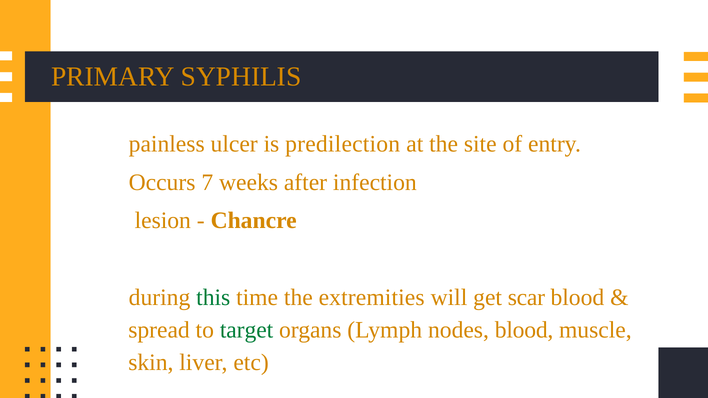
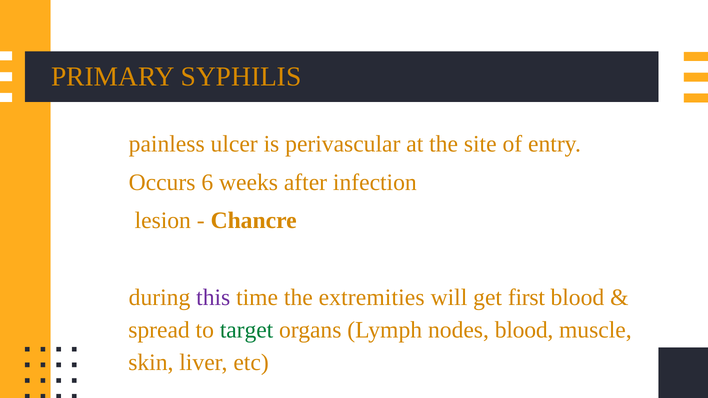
predilection: predilection -> perivascular (343, 144)
7: 7 -> 6 (207, 182)
this colour: green -> purple (213, 298)
scar: scar -> first (526, 298)
